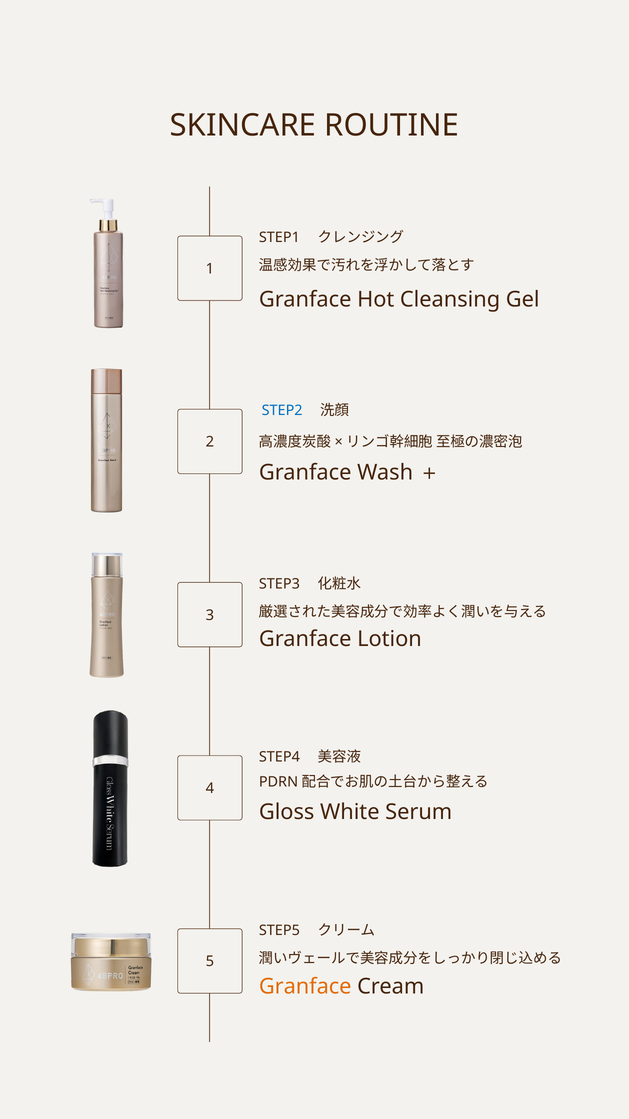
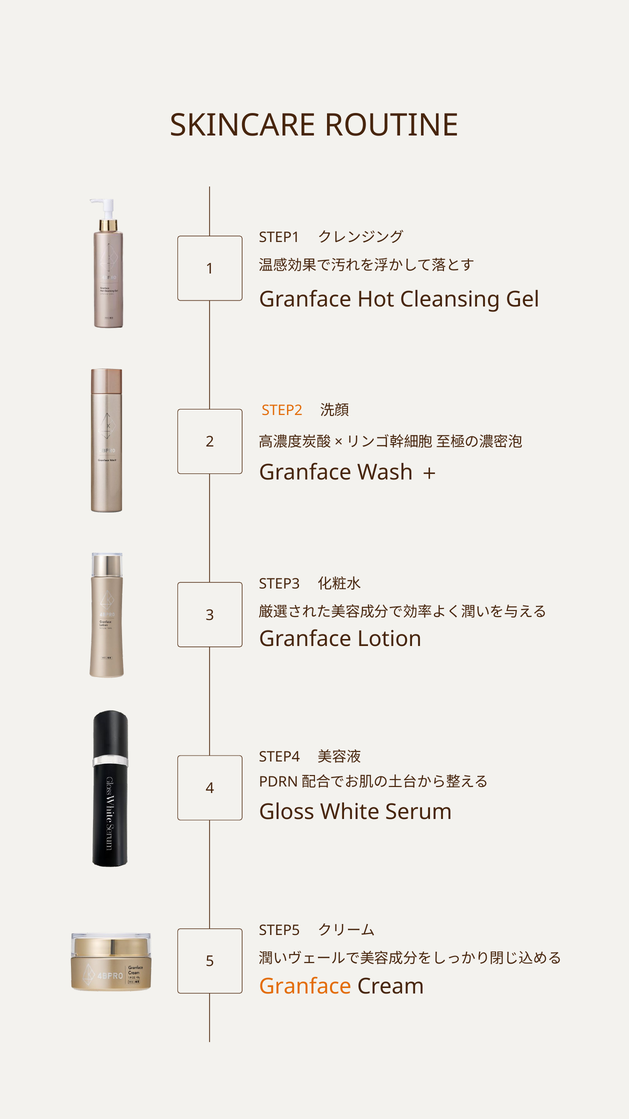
STEP2 colour: blue -> orange (282, 410)
